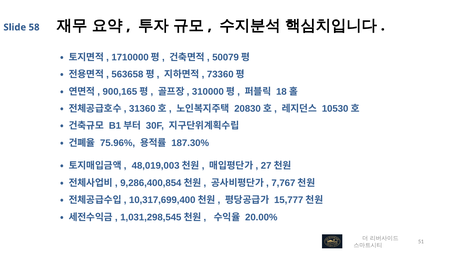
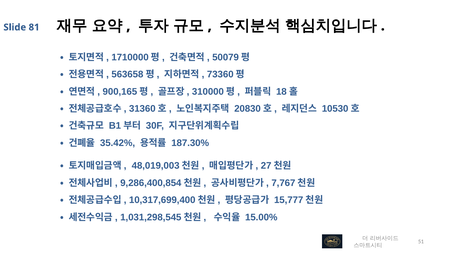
58: 58 -> 81 (34, 27)
75.96%: 75.96% -> 35.42% (118, 143)
20.00%: 20.00% -> 15.00% (261, 218)
